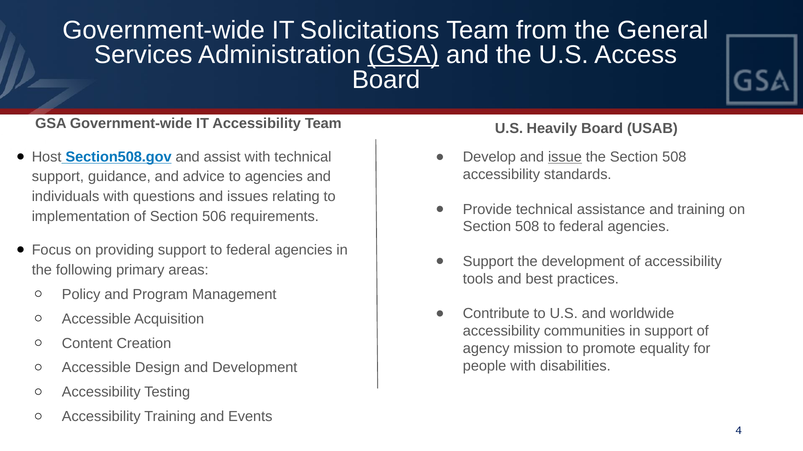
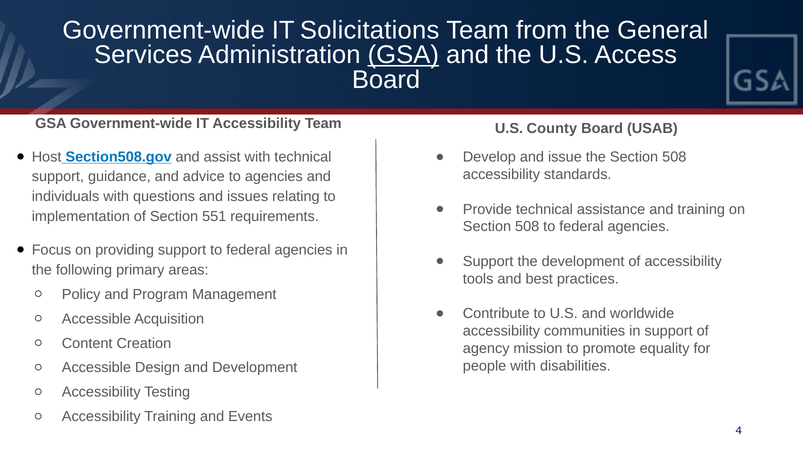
Heavily: Heavily -> County (552, 129)
issue underline: present -> none (565, 157)
506: 506 -> 551 (214, 217)
